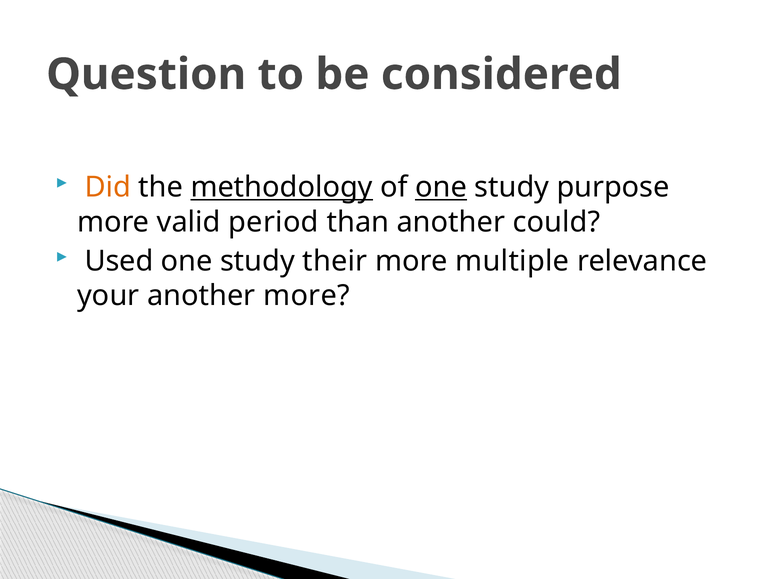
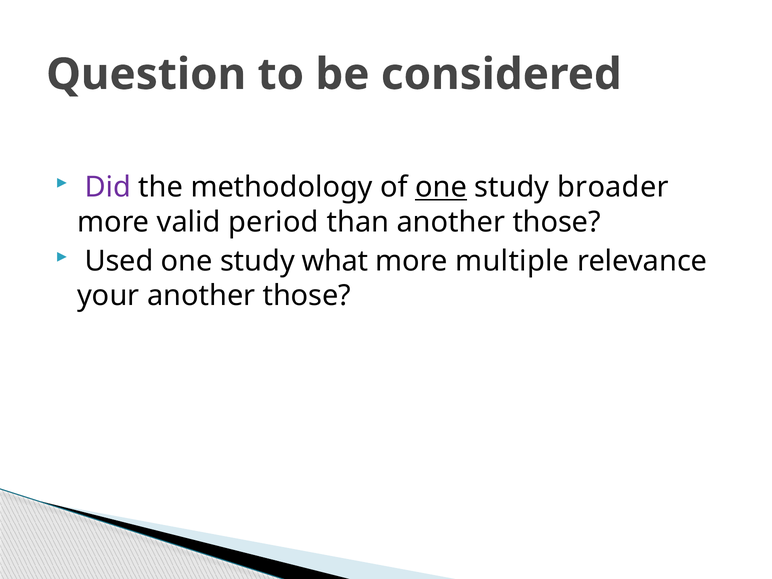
Did colour: orange -> purple (108, 187)
methodology underline: present -> none (282, 187)
purpose: purpose -> broader (613, 187)
than another could: could -> those (557, 222)
their: their -> what (335, 261)
more: more -> those (307, 296)
